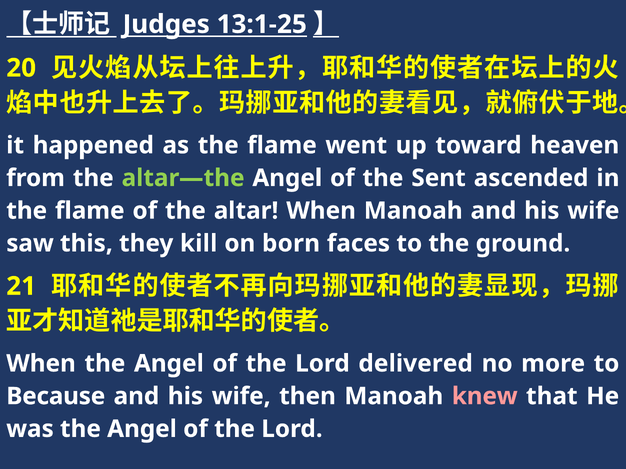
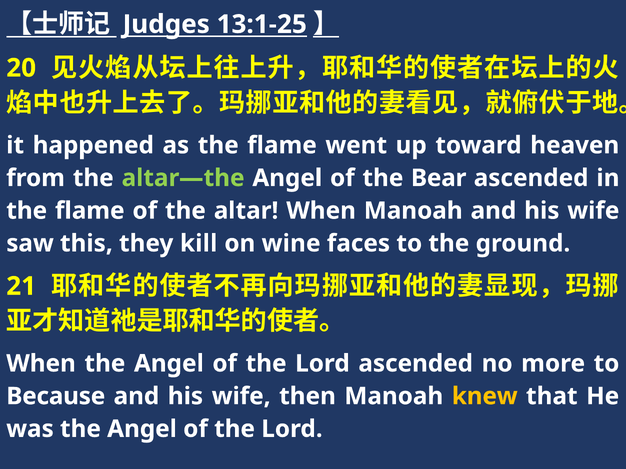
Sent: Sent -> Bear (439, 178)
born: born -> wine (291, 244)
Lord delivered: delivered -> ascended (416, 364)
knew colour: pink -> yellow (485, 397)
